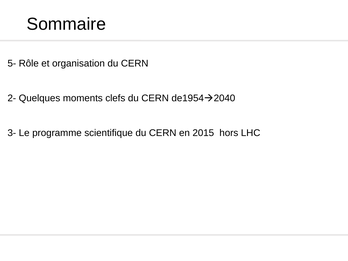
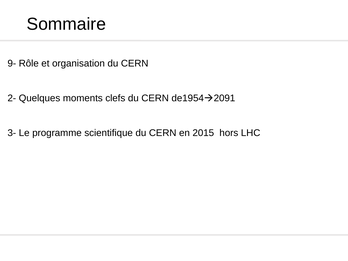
5-: 5- -> 9- (12, 63)
2040: 2040 -> 2091 (224, 98)
